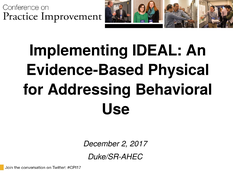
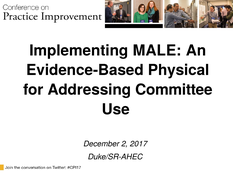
IDEAL: IDEAL -> MALE (157, 50)
Behavioral: Behavioral -> Committee (174, 90)
